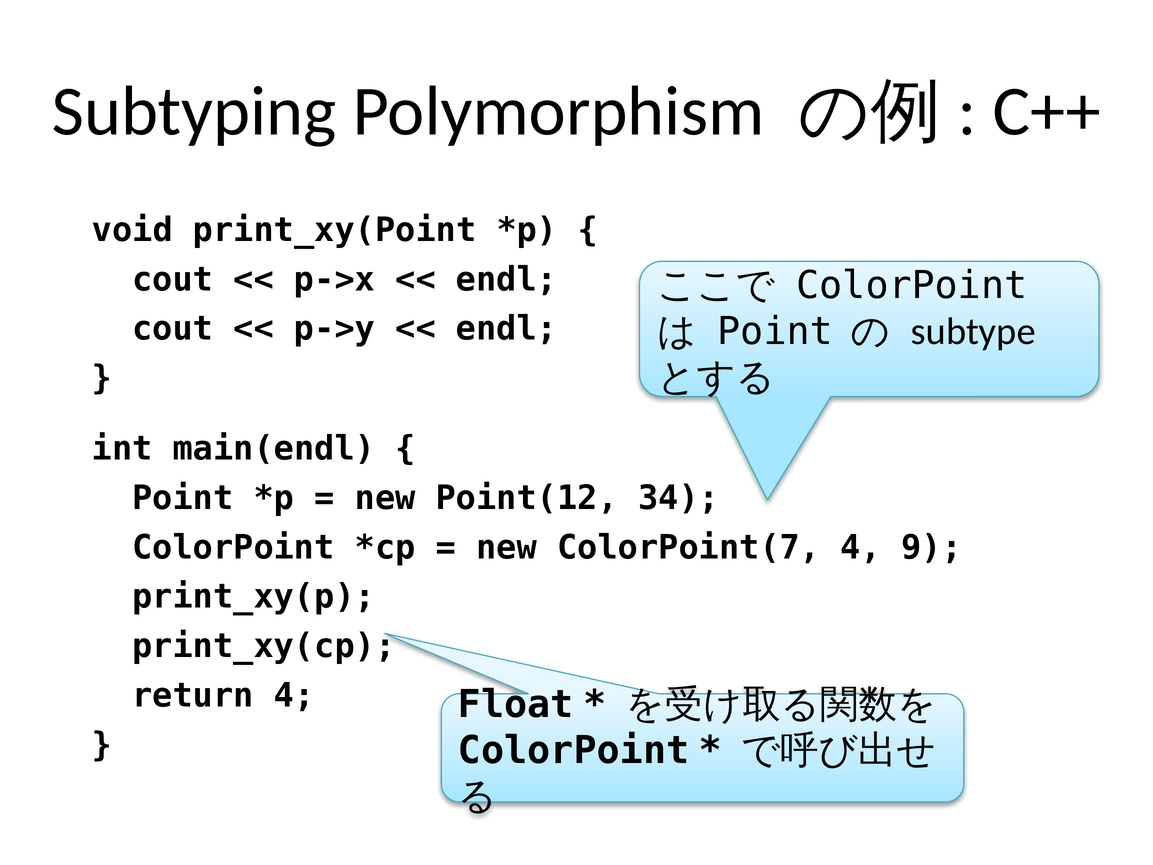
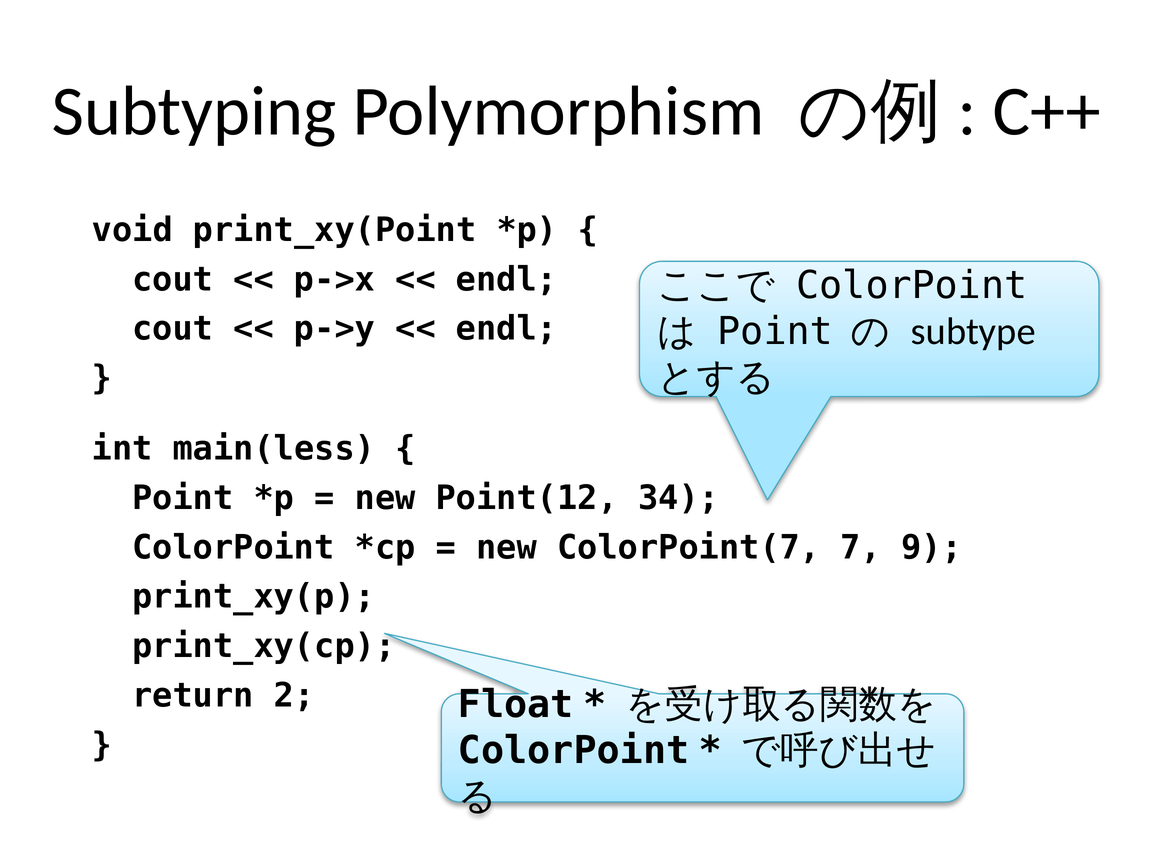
main(endl: main(endl -> main(less (274, 449)
ColorPoint(7 4: 4 -> 7 (861, 547)
return 4: 4 -> 2 (294, 695)
